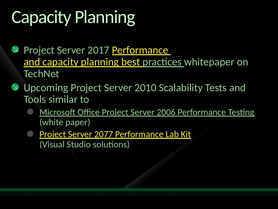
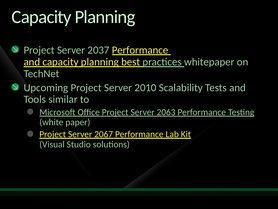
2017: 2017 -> 2037 (98, 50)
2006: 2006 -> 2063 (166, 112)
2077: 2077 -> 2067 (104, 134)
